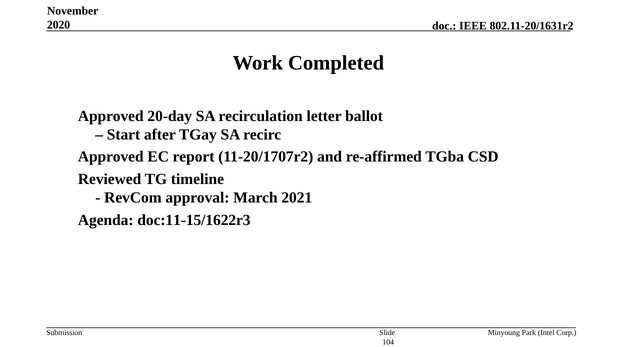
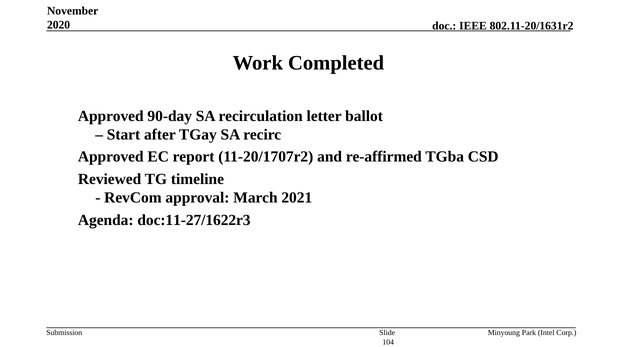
20-day: 20-day -> 90-day (170, 116)
doc:11-15/1622r3: doc:11-15/1622r3 -> doc:11-27/1622r3 (194, 220)
